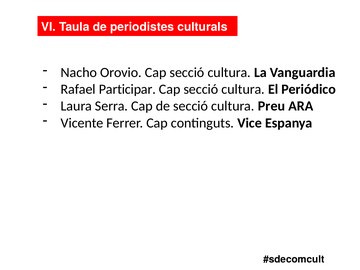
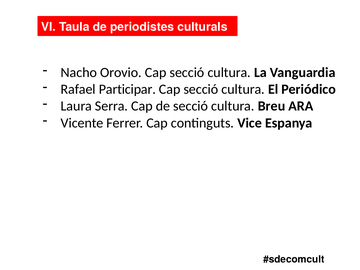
Preu: Preu -> Breu (272, 106)
